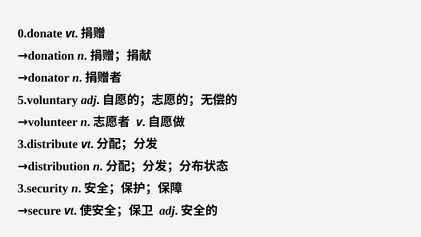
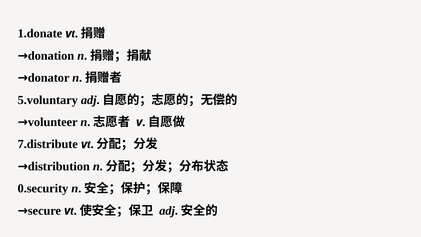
0.donate: 0.donate -> 1.donate (40, 34)
3.distribute: 3.distribute -> 7.distribute (48, 144)
3.security: 3.security -> 0.security (43, 188)
